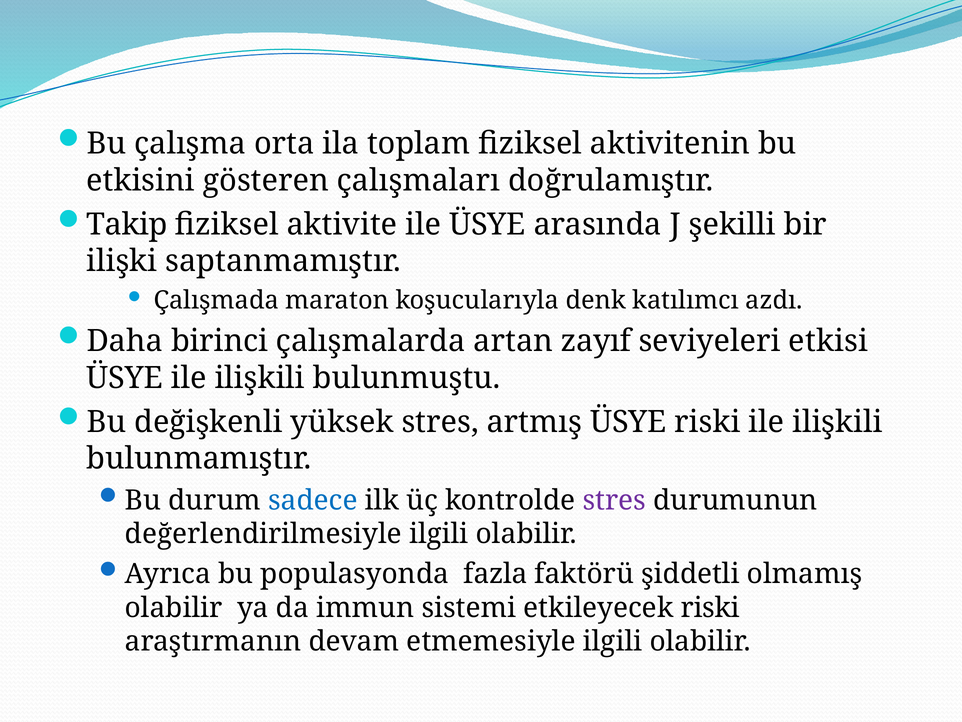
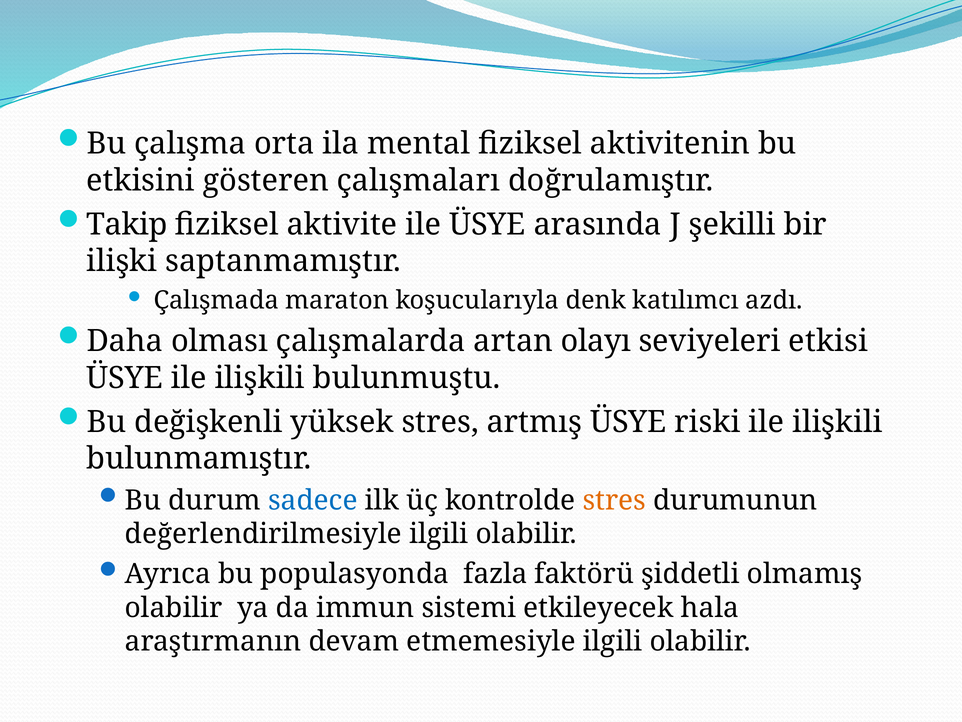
toplam: toplam -> mental (419, 144)
birinci: birinci -> olması (220, 341)
zayıf: zayıf -> olayı (596, 341)
stres colour: purple -> orange (614, 500)
etkileyecek riski: riski -> hala (710, 607)
